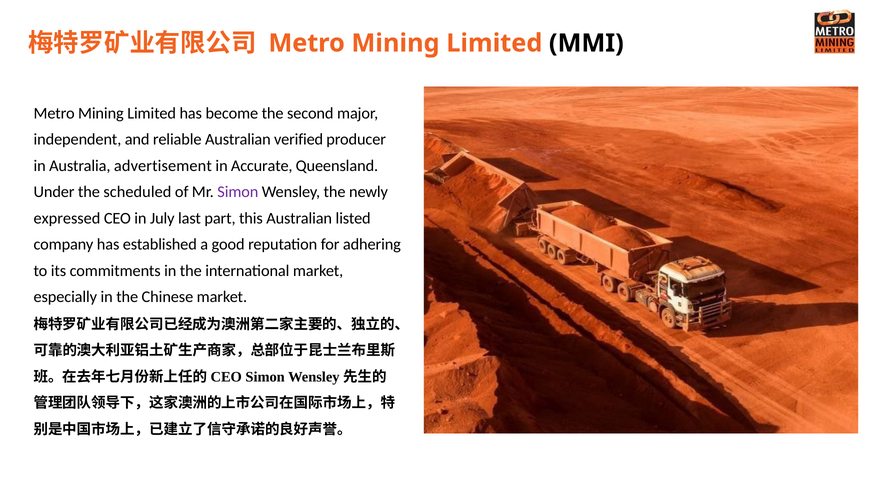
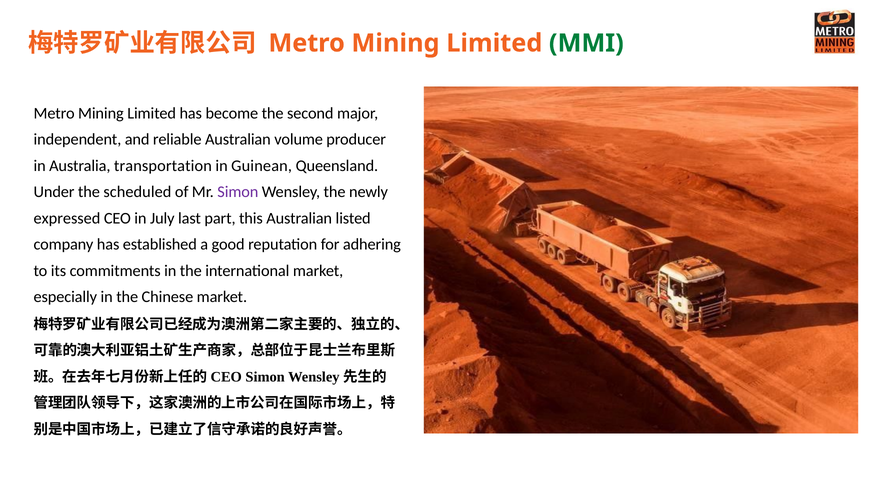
MMI colour: black -> green (586, 43)
verified: verified -> volume (299, 140)
advertisement: advertisement -> transportation (163, 166)
Accurate: Accurate -> Guinean (262, 166)
